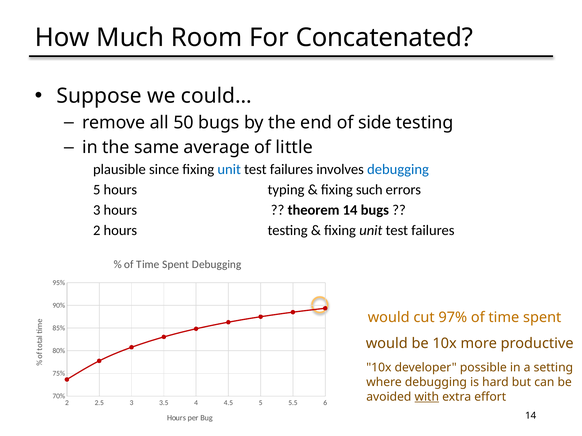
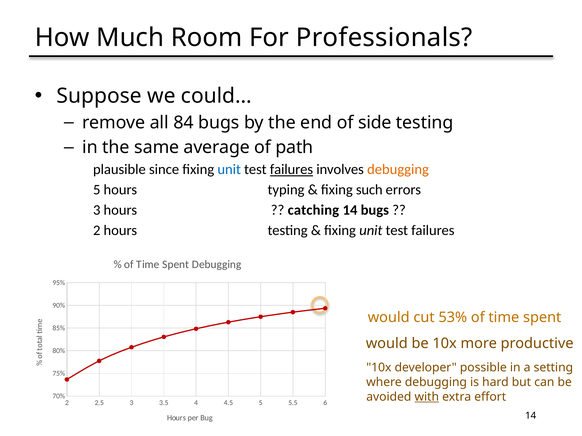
Concatenated: Concatenated -> Professionals (384, 38)
50: 50 -> 84 (184, 123)
little: little -> path (294, 148)
failures underline: none -> present (291, 170)
debugging colour: blue -> orange (398, 170)
theorem: theorem -> catching (313, 210)
97%: 97% -> 53% (453, 318)
